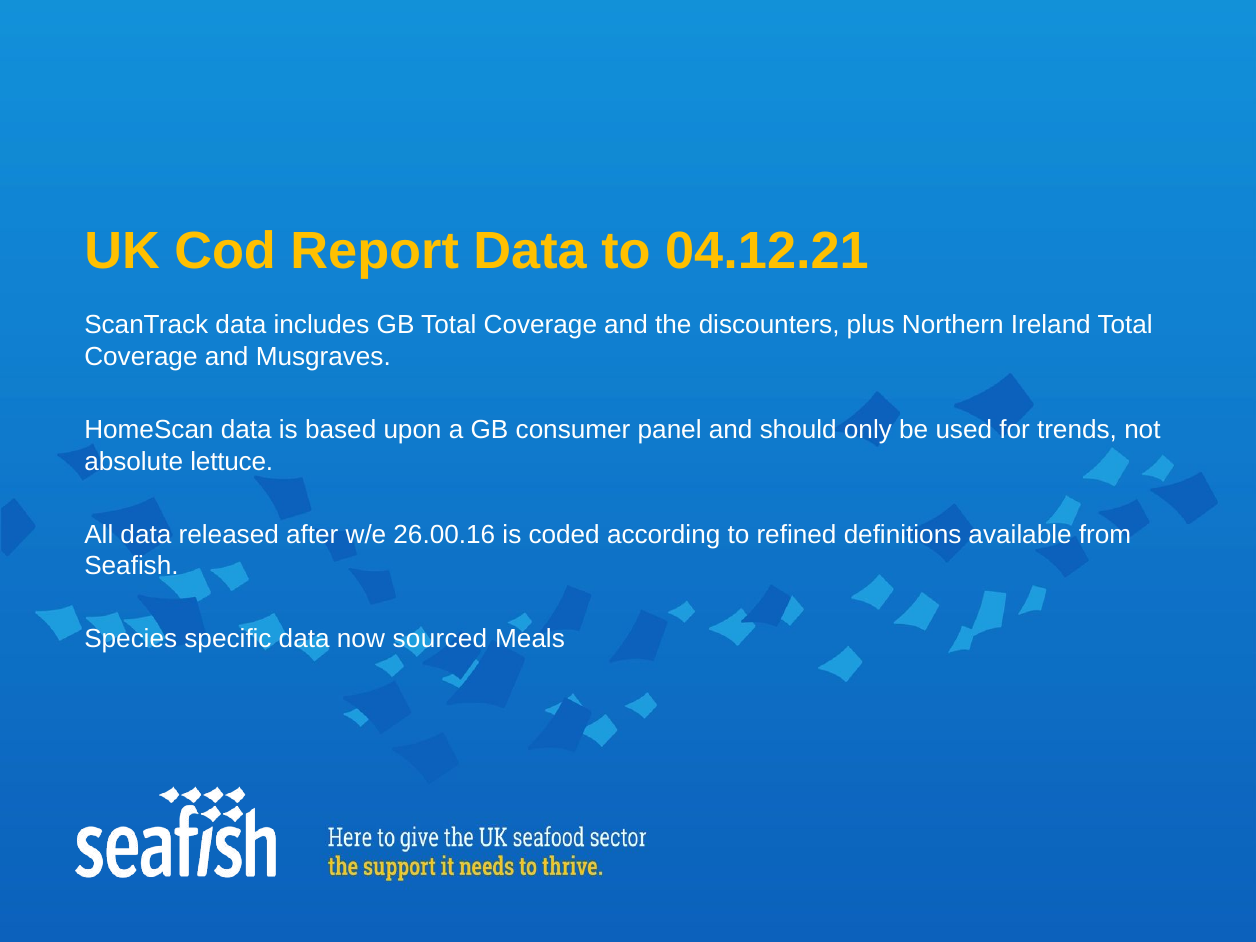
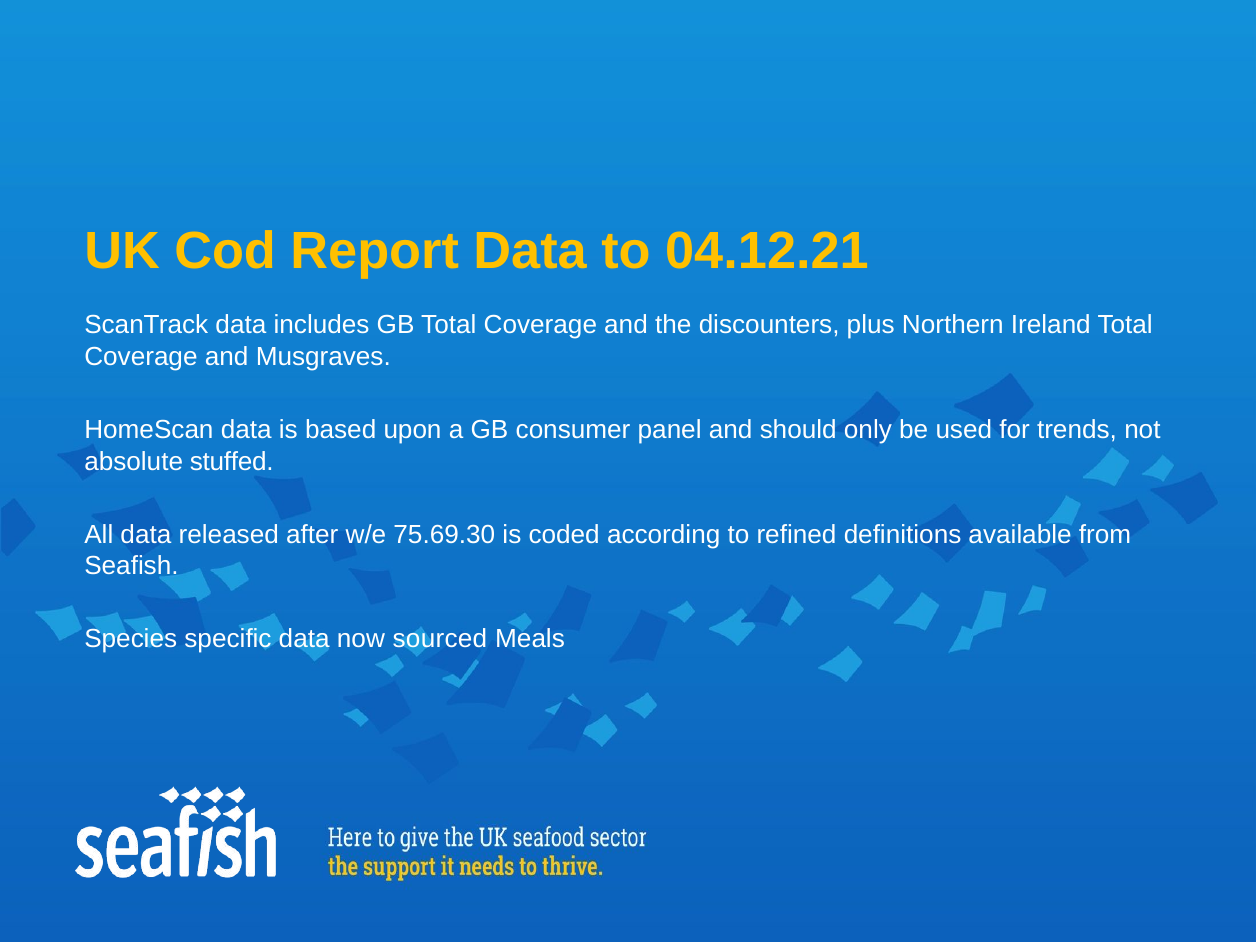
lettuce: lettuce -> stuffed (232, 461)
26.00.16: 26.00.16 -> 75.69.30 (444, 535)
